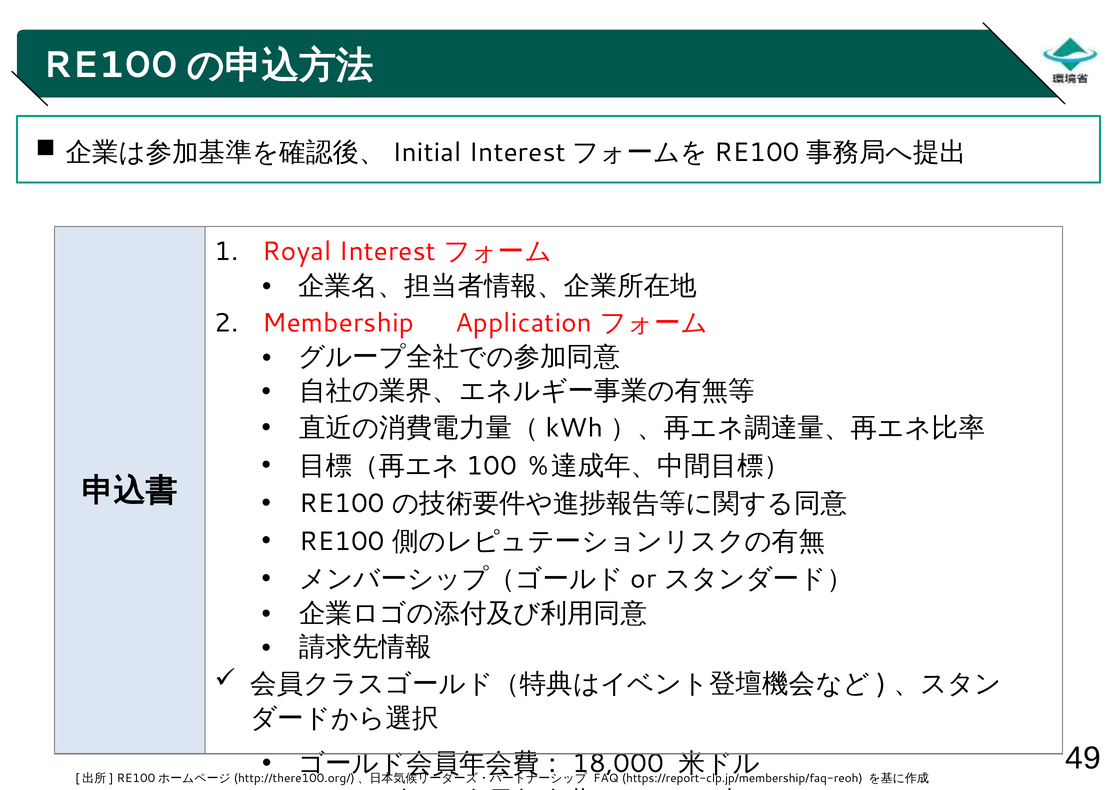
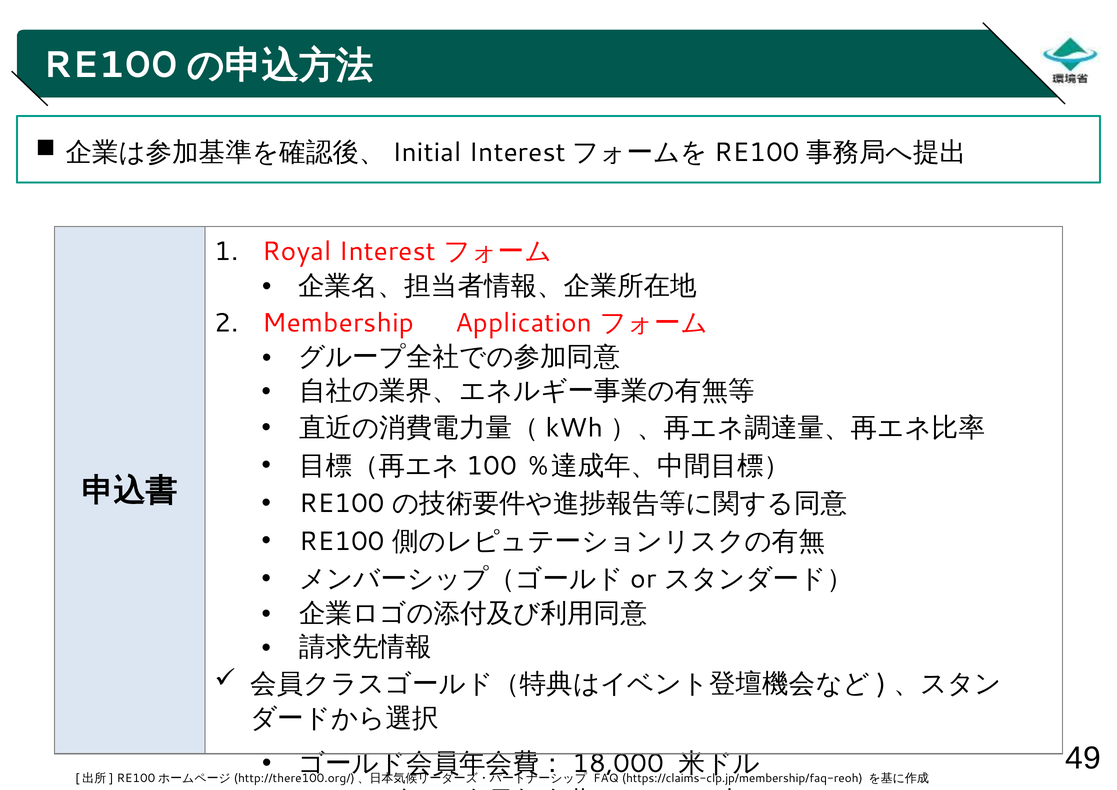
https://report-clp.jp/membership/faq-reoh: https://report-clp.jp/membership/faq-reoh -> https://claims-clp.jp/membership/faq-reoh (742, 778)
